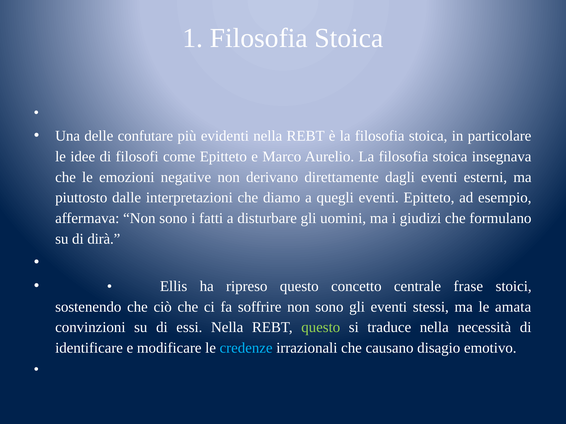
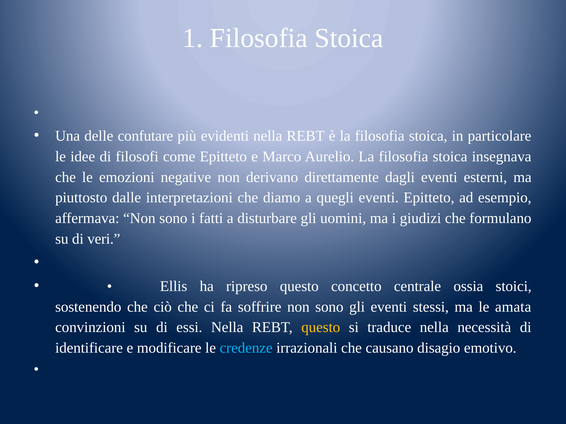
dirà: dirà -> veri (104, 239)
frase: frase -> ossia (468, 287)
questo colour: light green -> yellow (321, 328)
